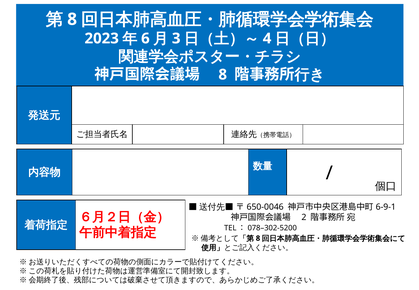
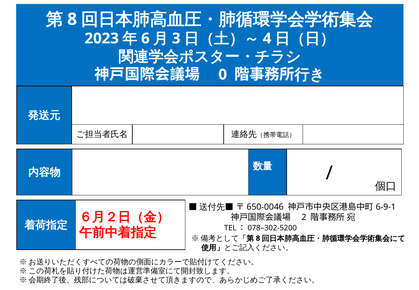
8: 8 -> 0 (223, 75)
